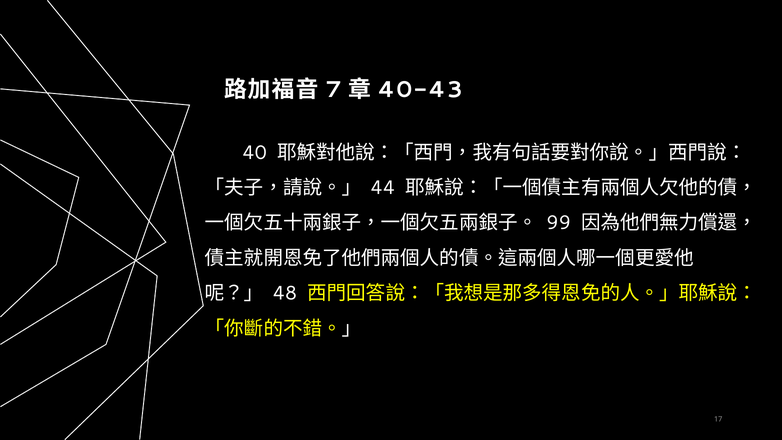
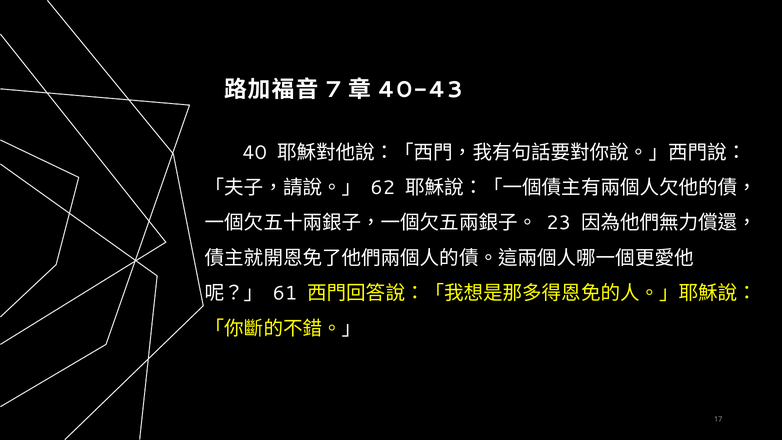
44: 44 -> 62 (383, 188)
99: 99 -> 23 (559, 223)
48: 48 -> 61 (285, 293)
